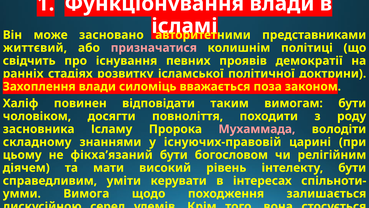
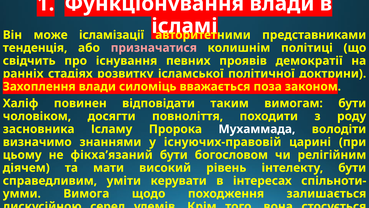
засновано: засновано -> ісламізації (112, 35)
життєвий: життєвий -> тенденція (35, 48)
Мухаммада colour: pink -> white (257, 129)
складному: складному -> визначимо (37, 142)
